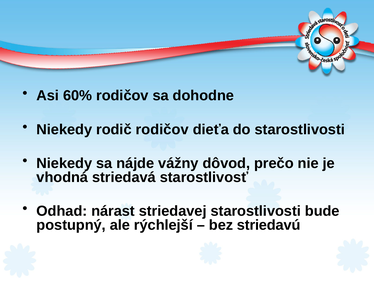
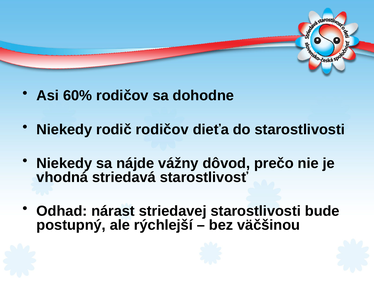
striedavú: striedavú -> väčšinou (269, 225)
